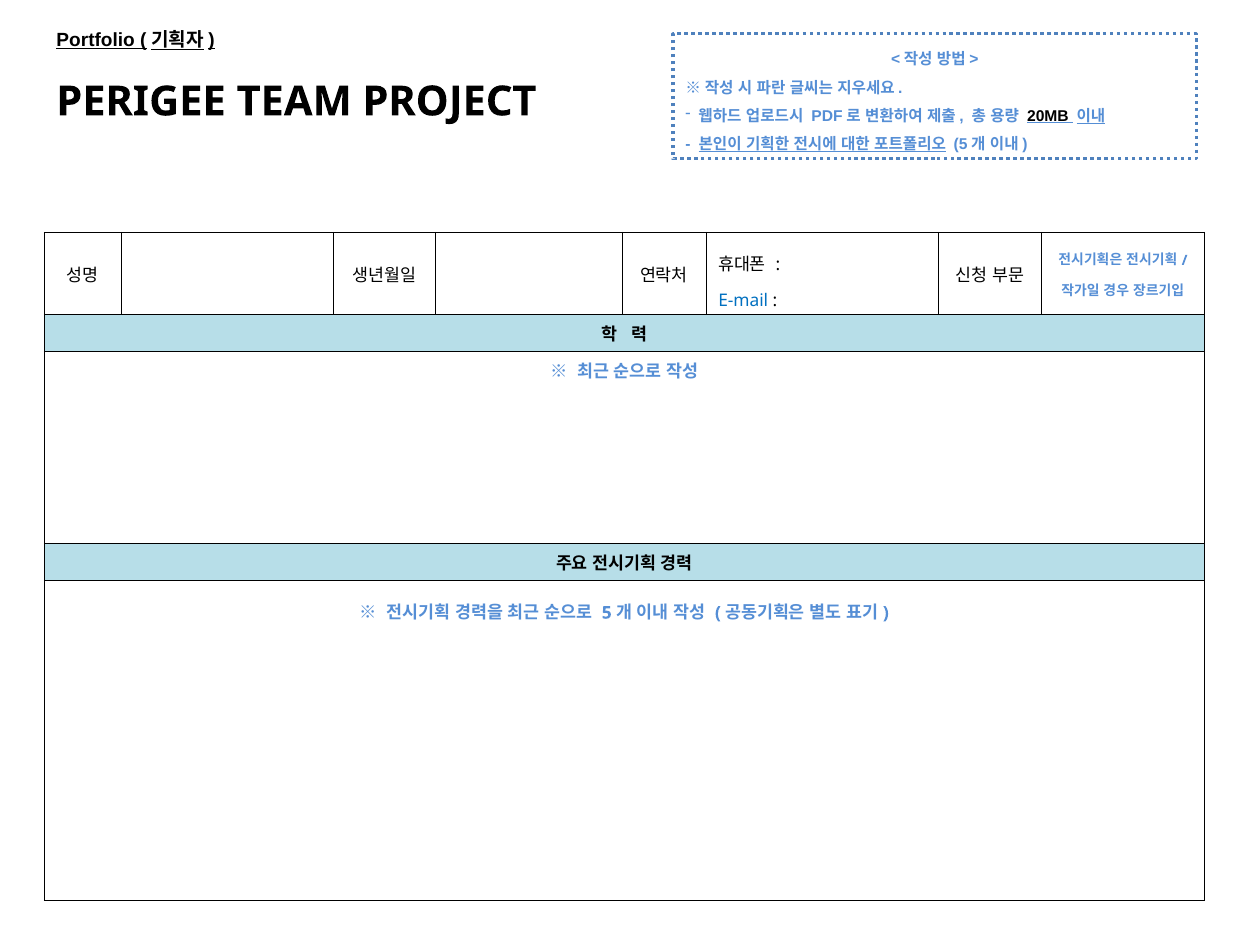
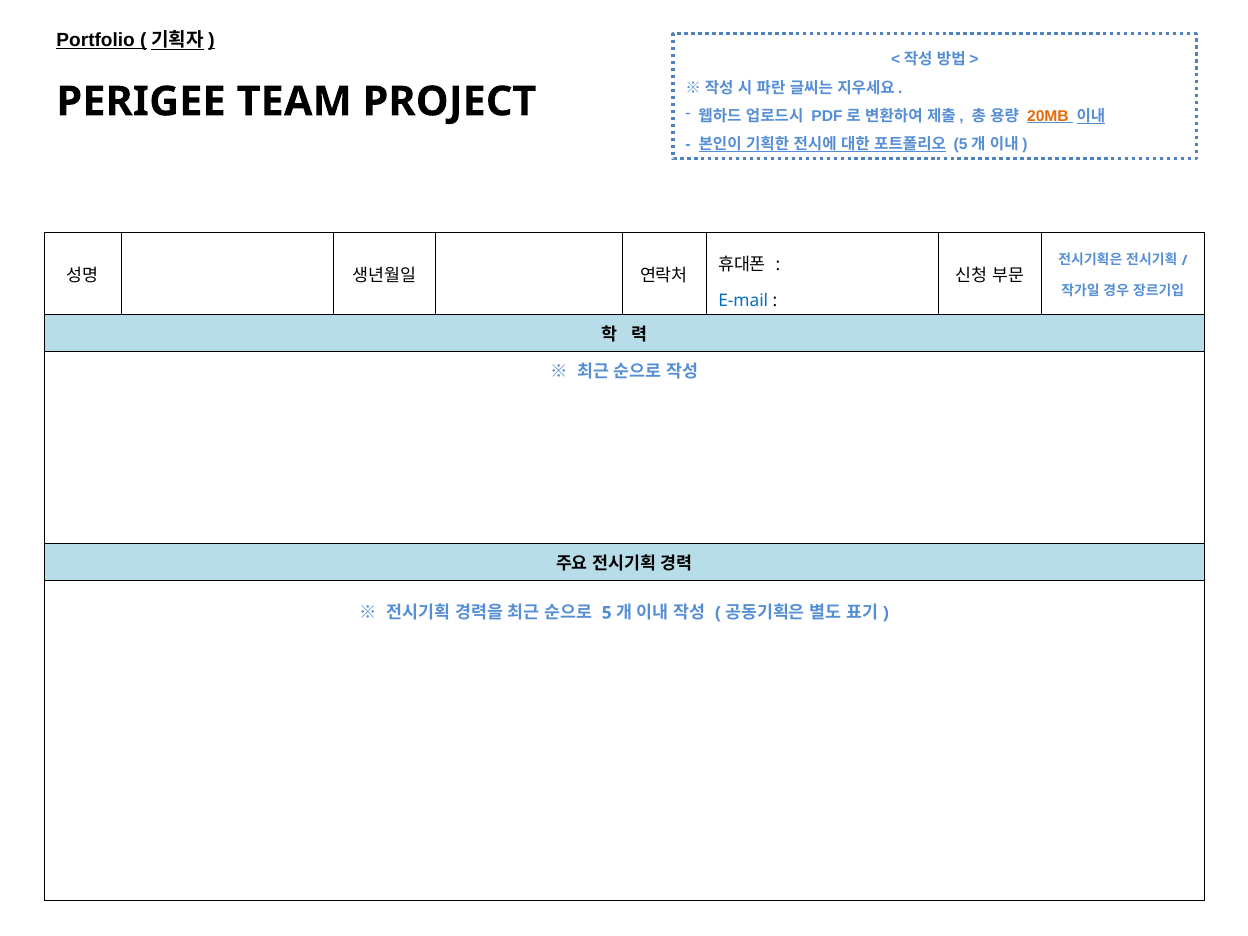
20MB colour: black -> orange (1048, 116)
